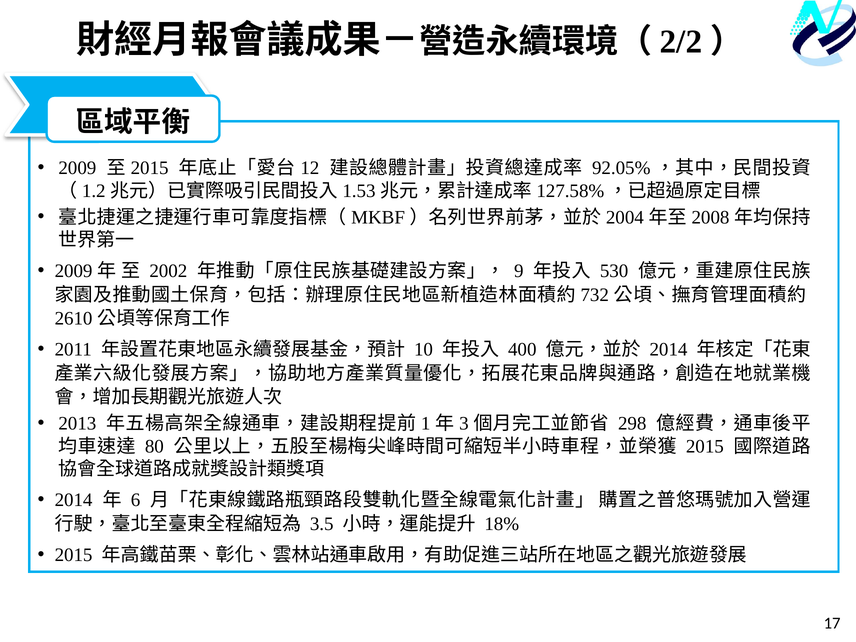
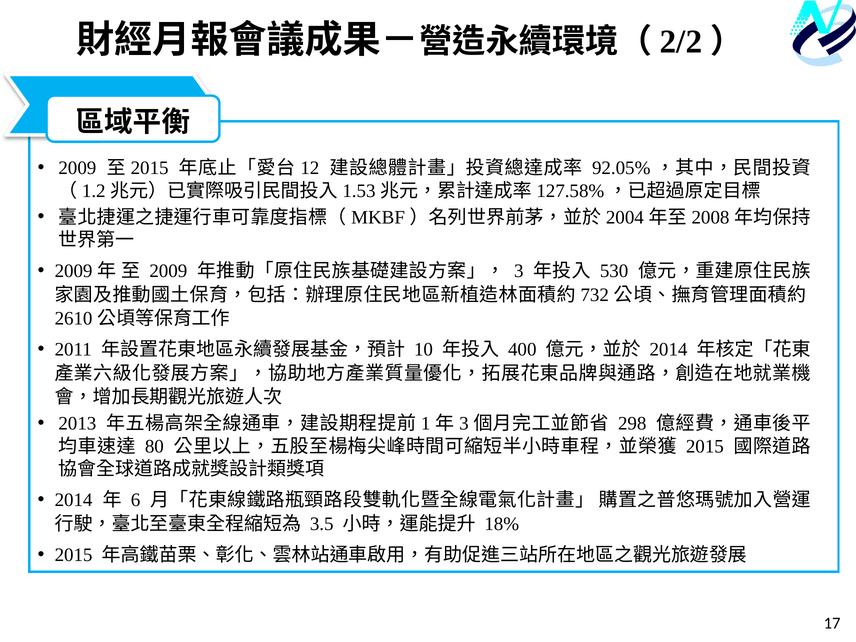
2002: 2002 -> 2009 (168, 271)
9: 9 -> 3 (519, 271)
